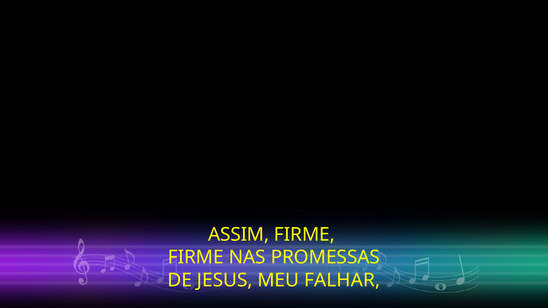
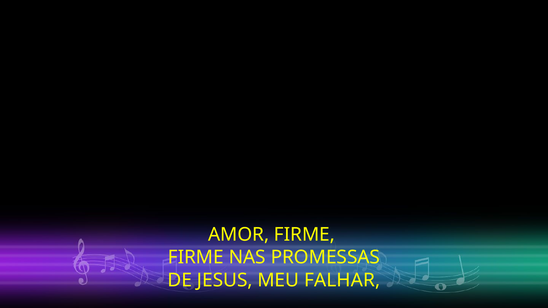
ASSIM: ASSIM -> AMOR (239, 235)
